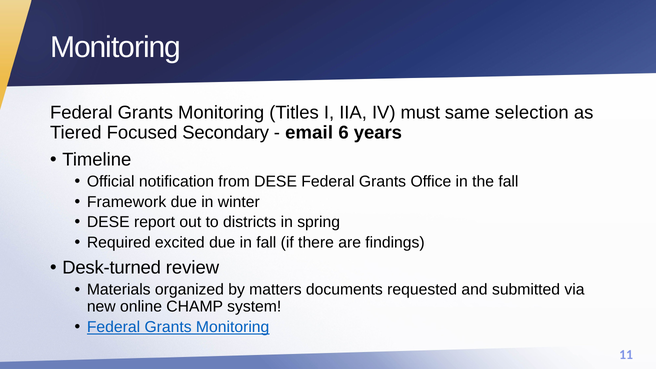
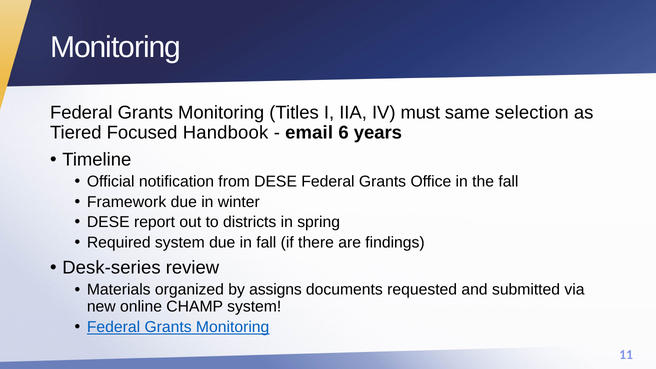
Secondary: Secondary -> Handbook (226, 133)
Required excited: excited -> system (180, 243)
Desk-turned: Desk-turned -> Desk-series (111, 268)
matters: matters -> assigns (275, 290)
